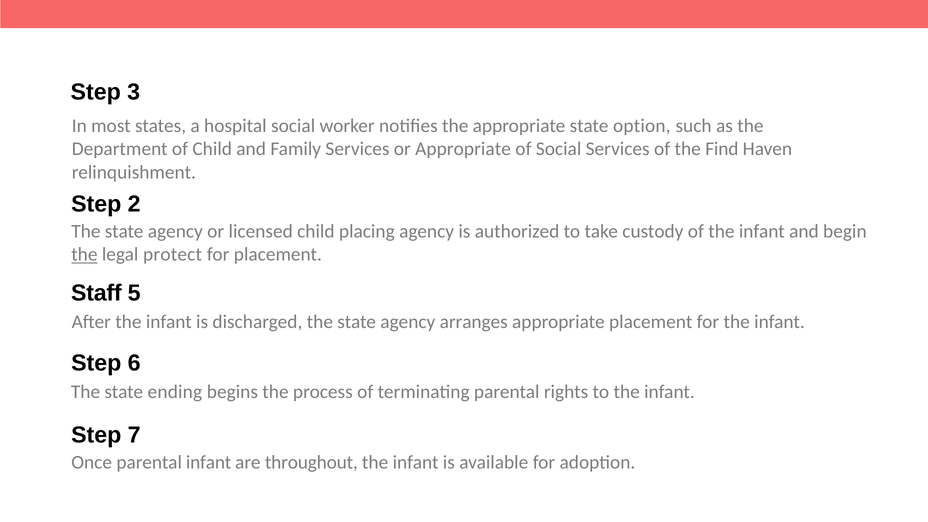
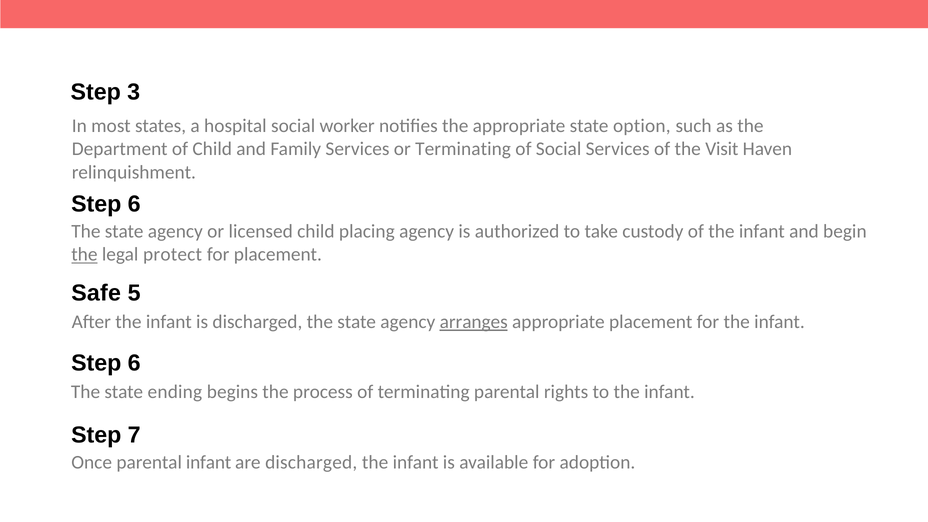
or Appropriate: Appropriate -> Terminating (463, 149)
Find: Find -> Visit (722, 149)
2: 2 -> 6 (134, 204)
Staff: Staff -> Safe (96, 293)
arranges underline: none -> present (474, 322)
are throughout: throughout -> discharged (311, 462)
